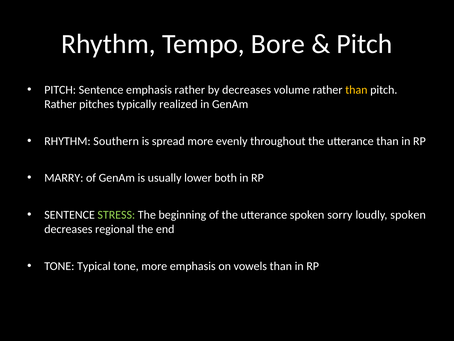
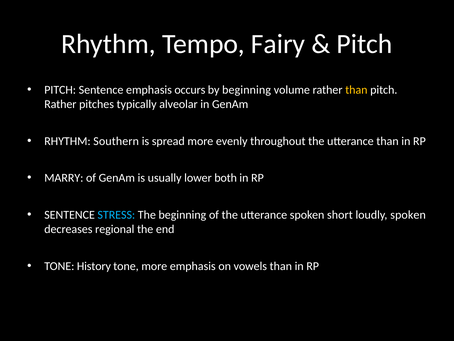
Bore: Bore -> Fairy (278, 44)
emphasis rather: rather -> occurs (190, 90)
by decreases: decreases -> beginning (247, 90)
realized: realized -> alveolar (178, 104)
STRESS colour: light green -> light blue (116, 215)
sorry: sorry -> short (340, 215)
Typical: Typical -> History (94, 266)
